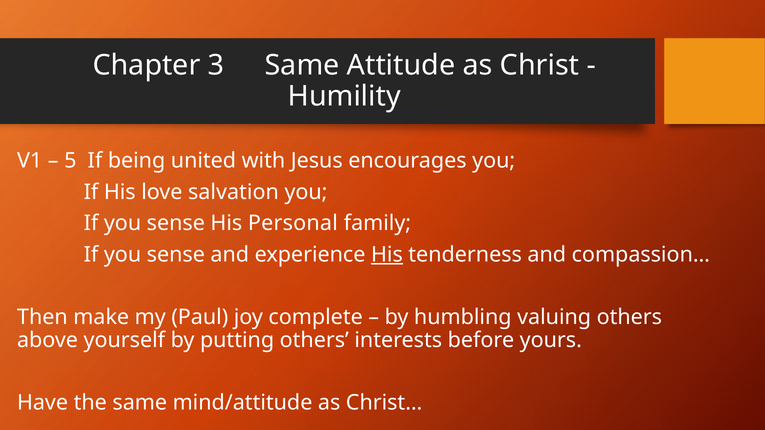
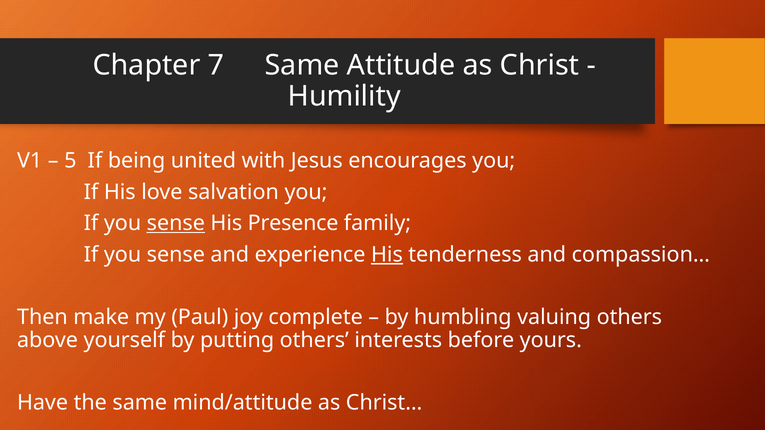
3: 3 -> 7 (216, 65)
sense underline: none -> present (176, 223)
Personal: Personal -> Presence (293, 223)
